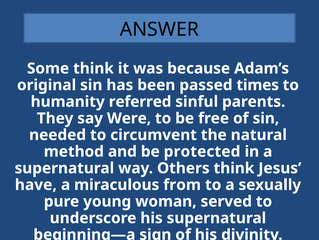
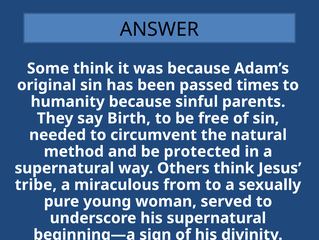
humanity referred: referred -> because (140, 101)
Were: Were -> Birth (129, 118)
have: have -> tribe (36, 184)
